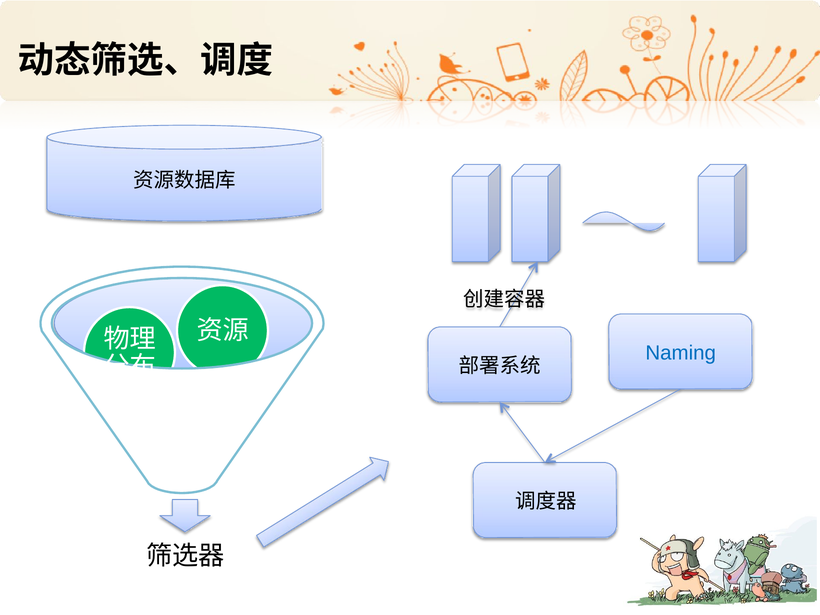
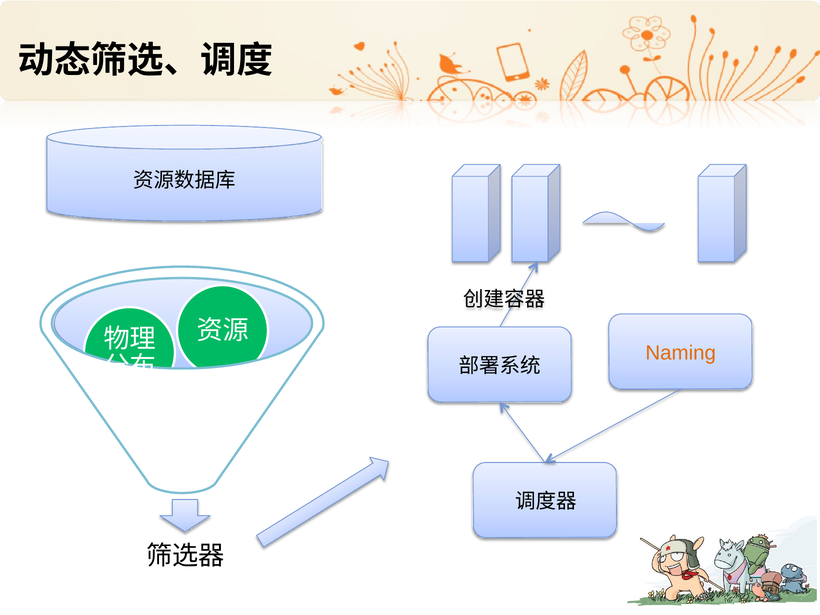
Naming colour: blue -> orange (681, 353)
